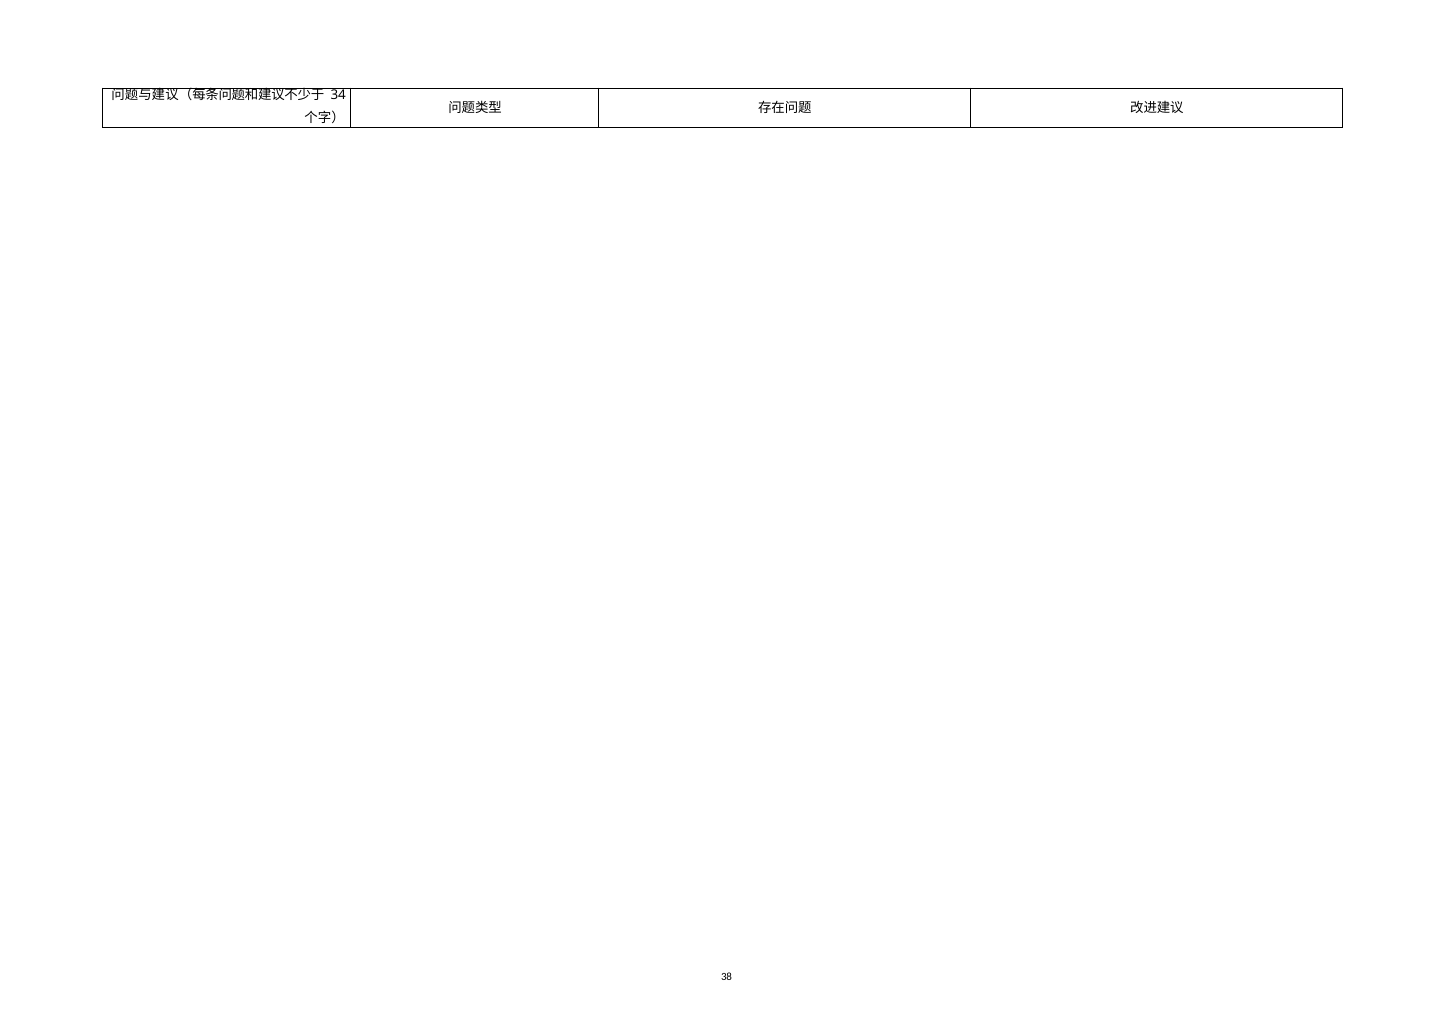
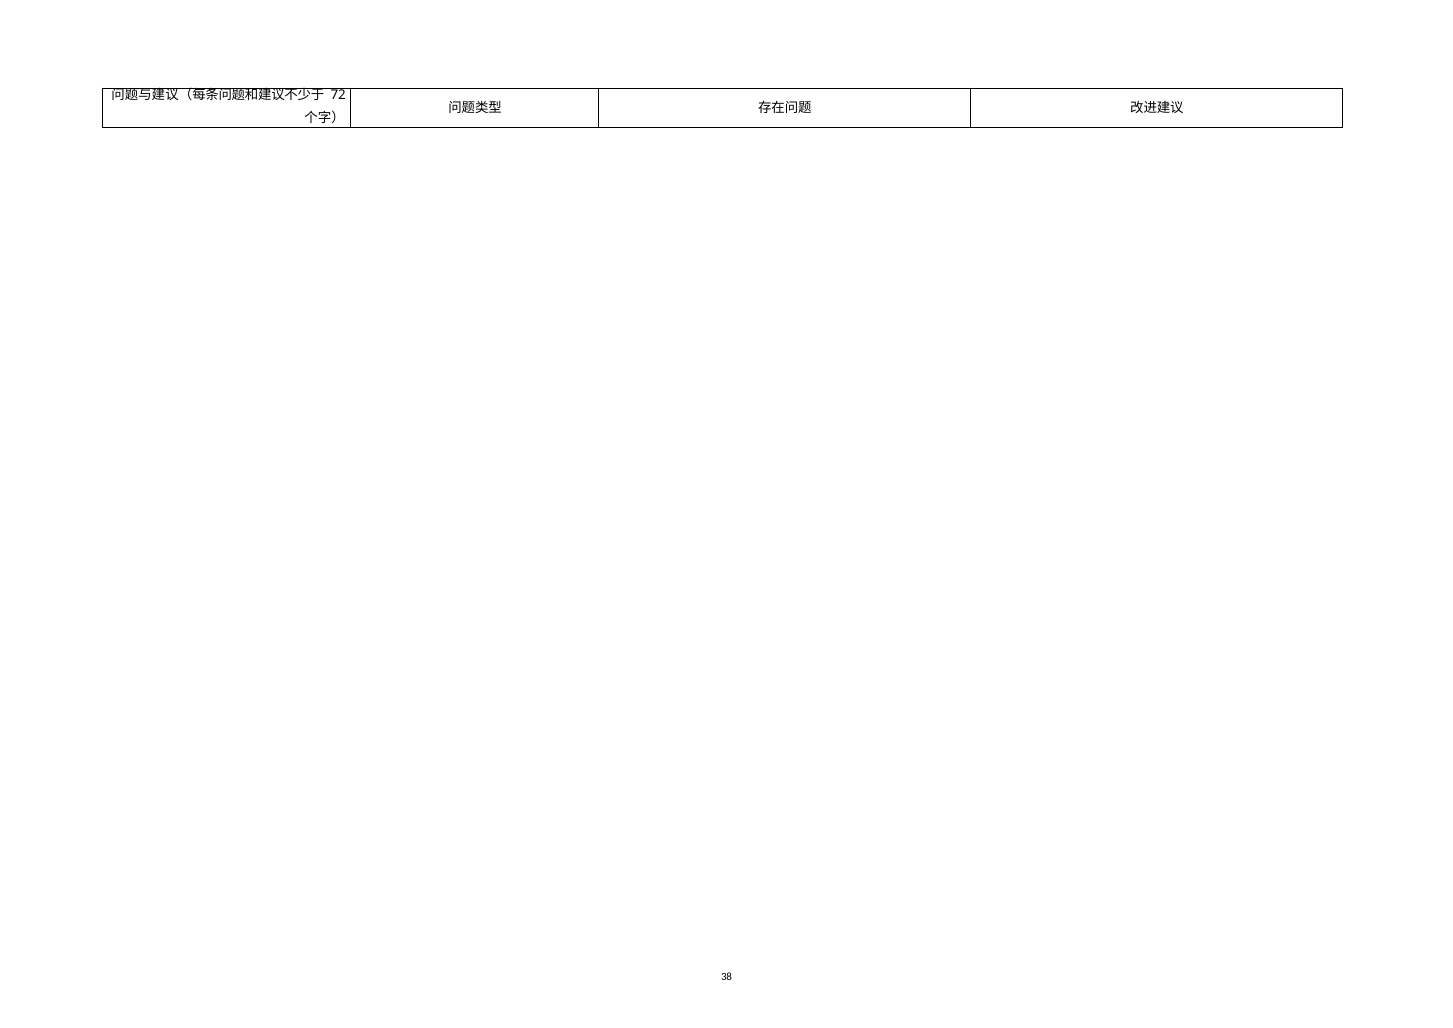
34: 34 -> 72 (338, 95)
